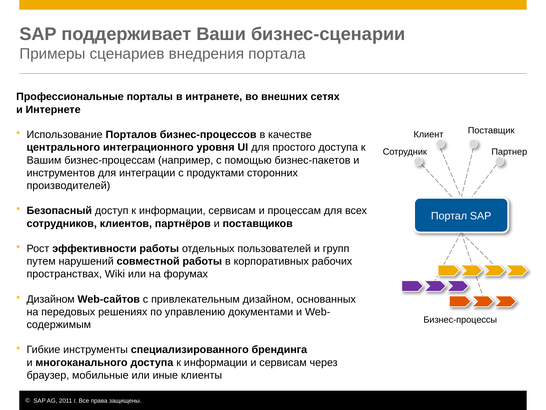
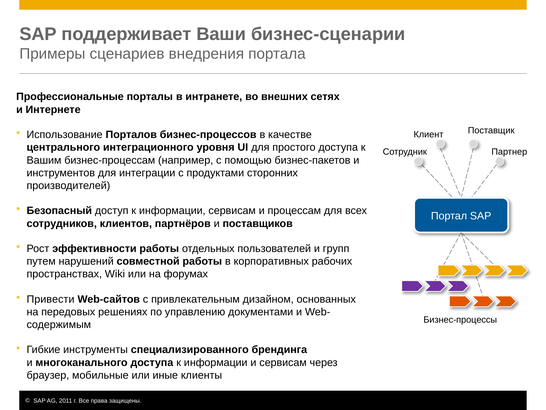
Дизайном: Дизайном -> Привести (51, 299)
